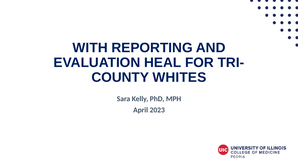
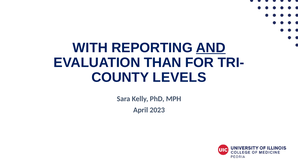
AND underline: none -> present (211, 48)
HEAL: HEAL -> THAN (163, 62)
WHITES: WHITES -> LEVELS (179, 77)
